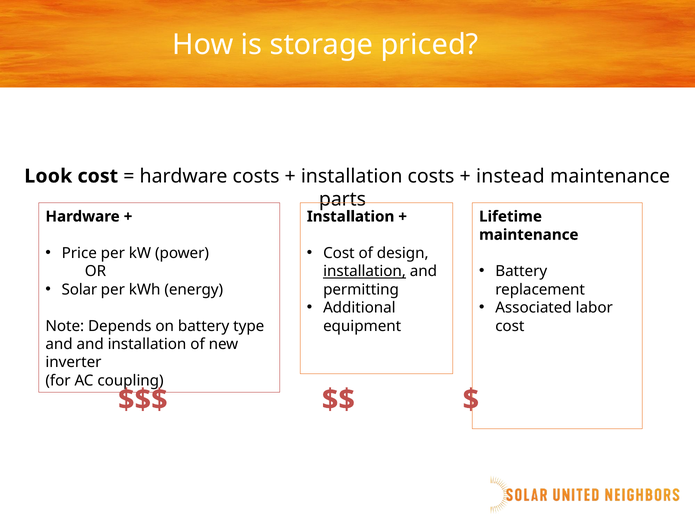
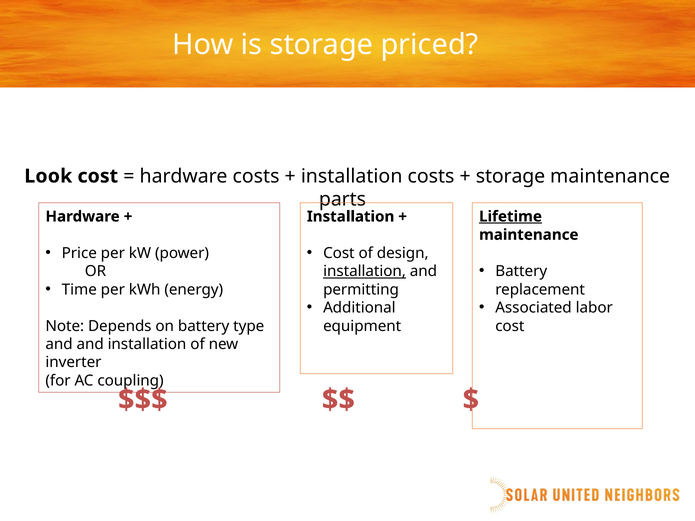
instead: instead -> storage (511, 176)
Lifetime underline: none -> present (511, 217)
Solar: Solar -> Time (79, 290)
